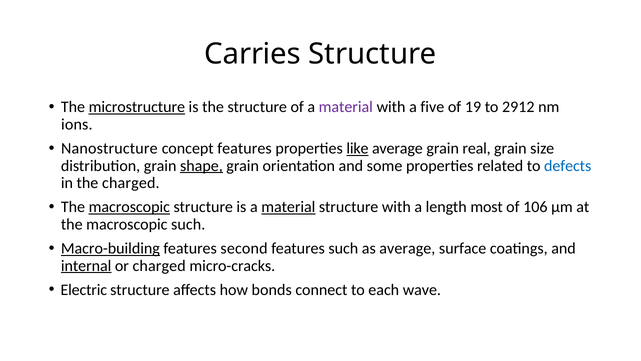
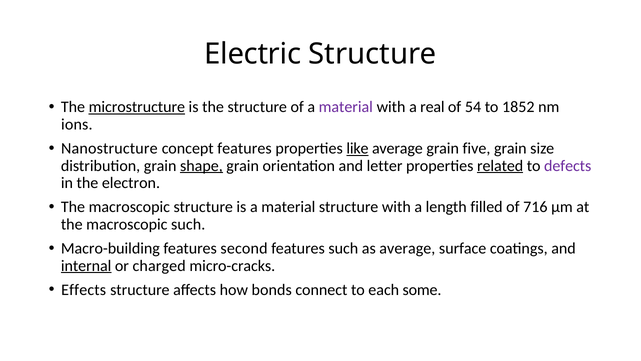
Carries: Carries -> Electric (253, 54)
five: five -> real (432, 107)
19: 19 -> 54 (473, 107)
2912: 2912 -> 1852 (518, 107)
real: real -> five (476, 148)
some: some -> letter (385, 166)
related underline: none -> present (500, 166)
defects colour: blue -> purple (568, 166)
the charged: charged -> electron (131, 183)
macroscopic underline: present -> none (129, 207)
material underline: present -> none (288, 207)
most: most -> filled (487, 207)
106: 106 -> 716 (535, 207)
Macro-building underline: present -> none (110, 248)
Electric: Electric -> Effects (84, 289)
wave: wave -> some (422, 289)
